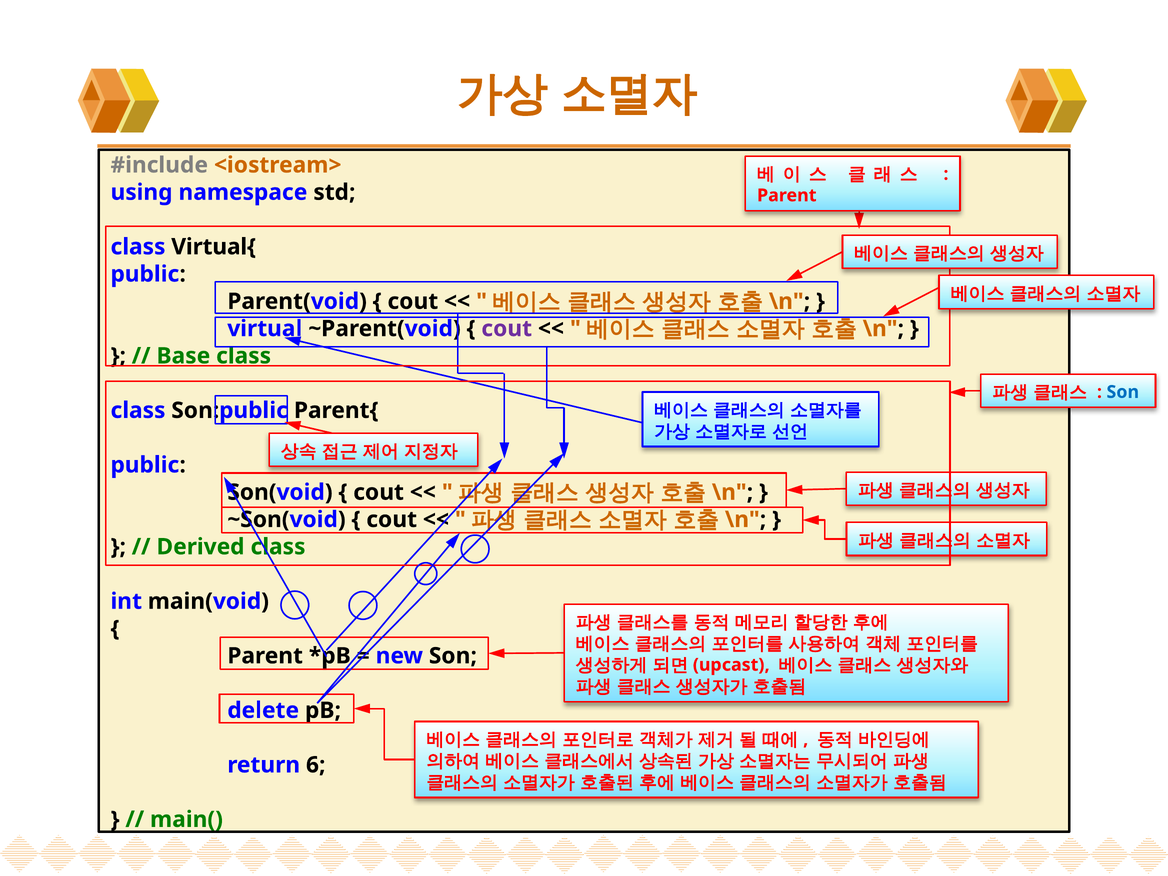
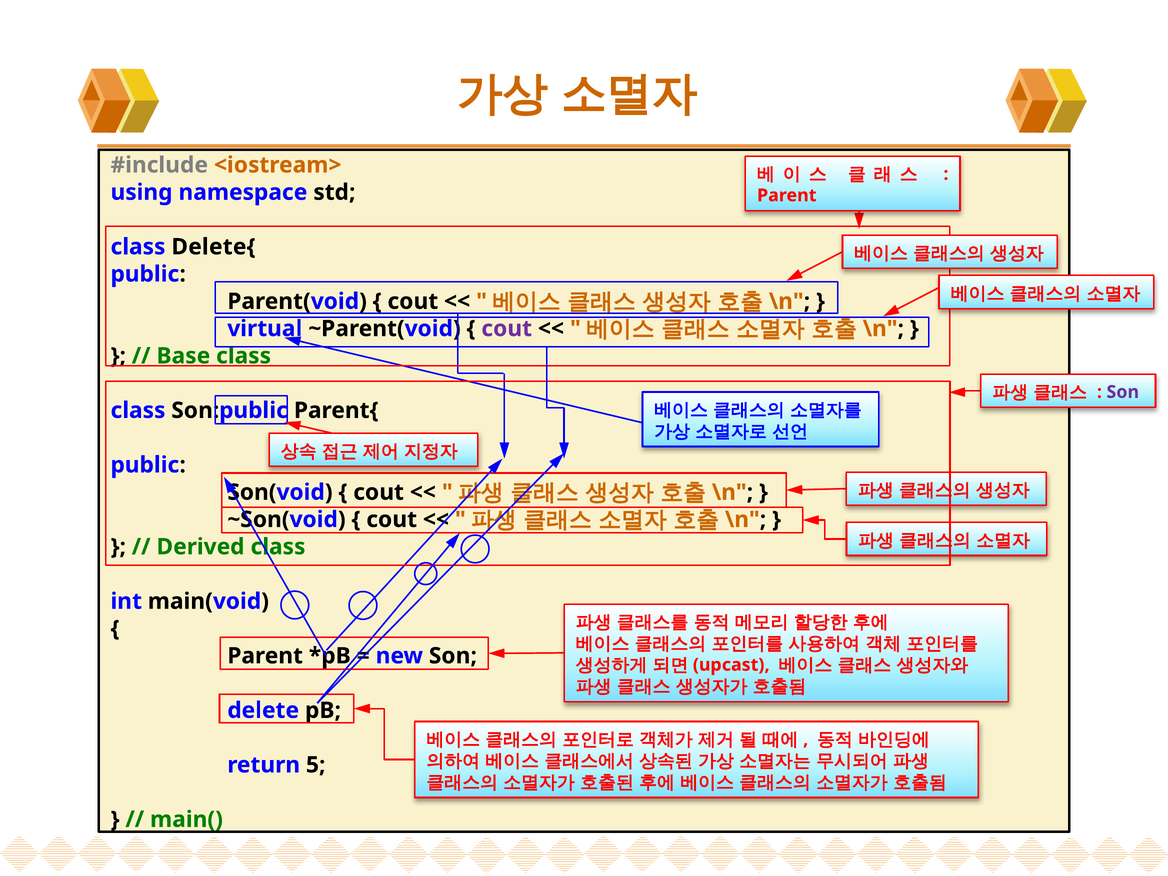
Virtual{: Virtual{ -> Delete{ (213, 247)
Son colour: blue -> purple (1123, 392)
6: 6 -> 5 (316, 765)
